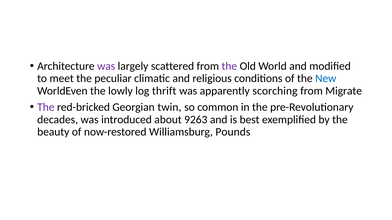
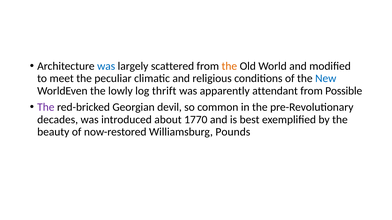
was colour: purple -> blue (106, 66)
the colour: purple -> orange (229, 66)
scorching: scorching -> attendant (275, 91)
Migrate: Migrate -> Possible (344, 91)
twin: twin -> devil (170, 107)
9263: 9263 -> 1770 (196, 120)
